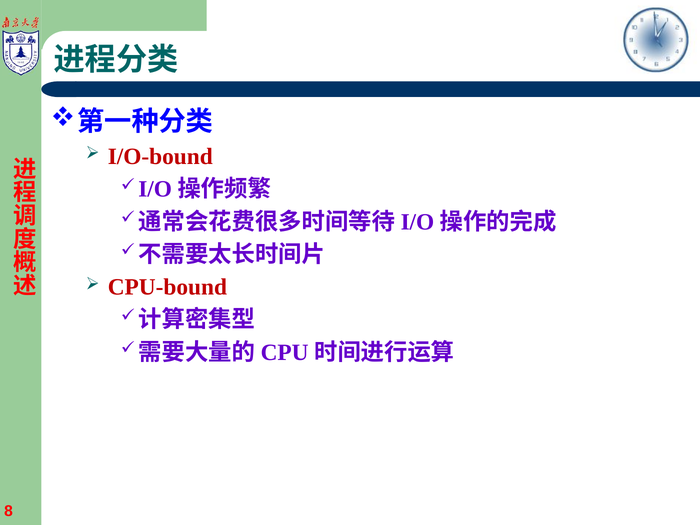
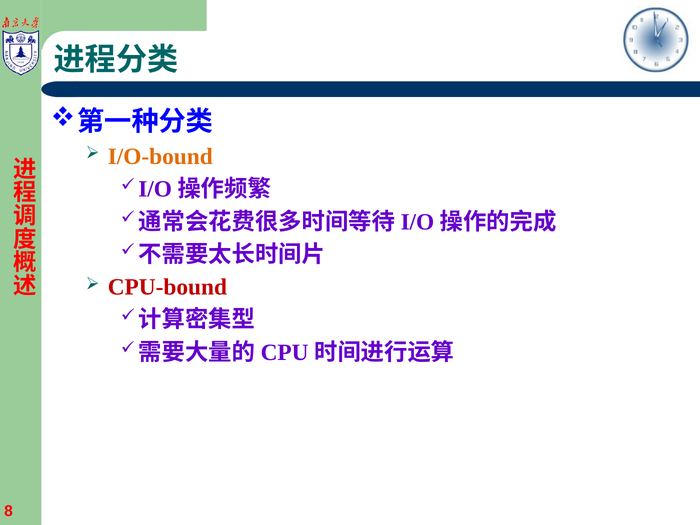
I/O-bound colour: red -> orange (160, 156)
